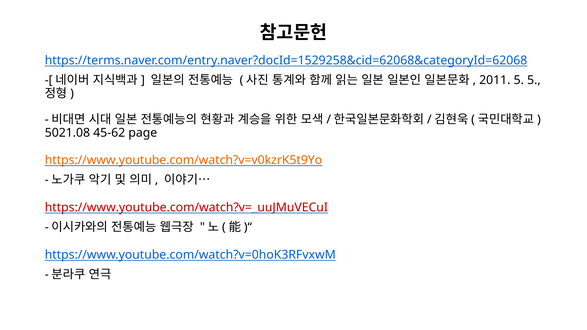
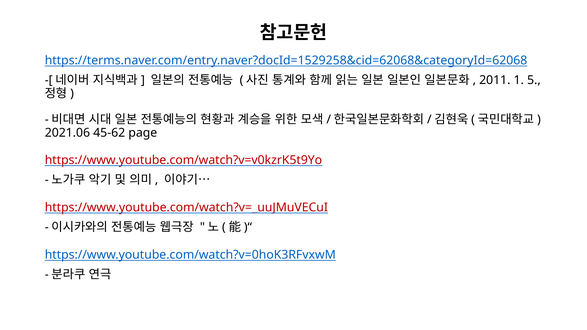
2011 5: 5 -> 1 (519, 80)
5021.08: 5021.08 -> 2021.06 (67, 133)
https://www.youtube.com/watch?v=v0kzrK5t9Yo colour: orange -> red (183, 160)
